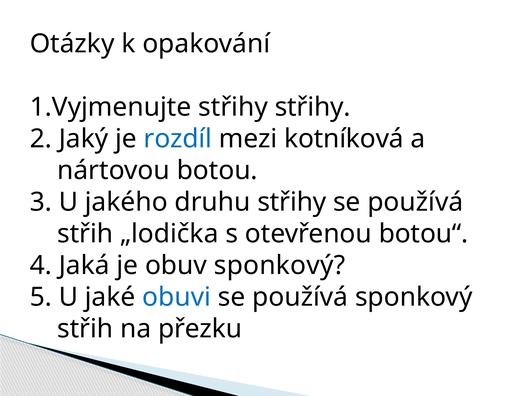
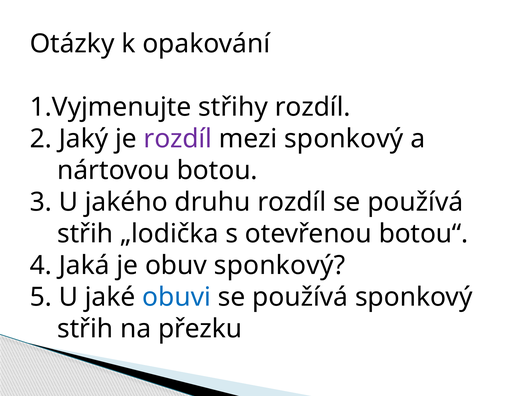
střihy střihy: střihy -> rozdíl (313, 107)
rozdíl colour: blue -> purple (178, 139)
mezi kotníková: kotníková -> sponkový (344, 139)
druhu střihy: střihy -> rozdíl (292, 202)
